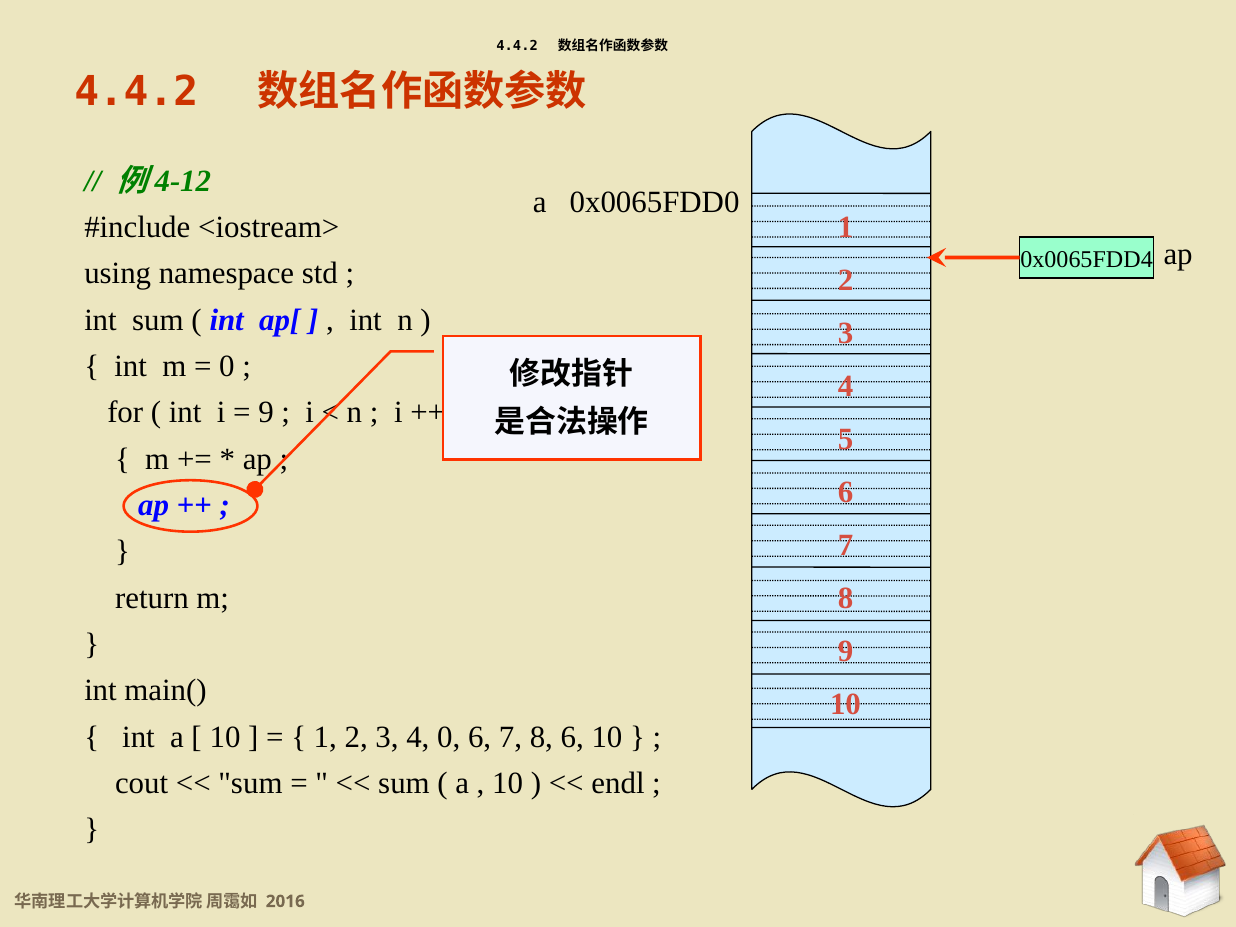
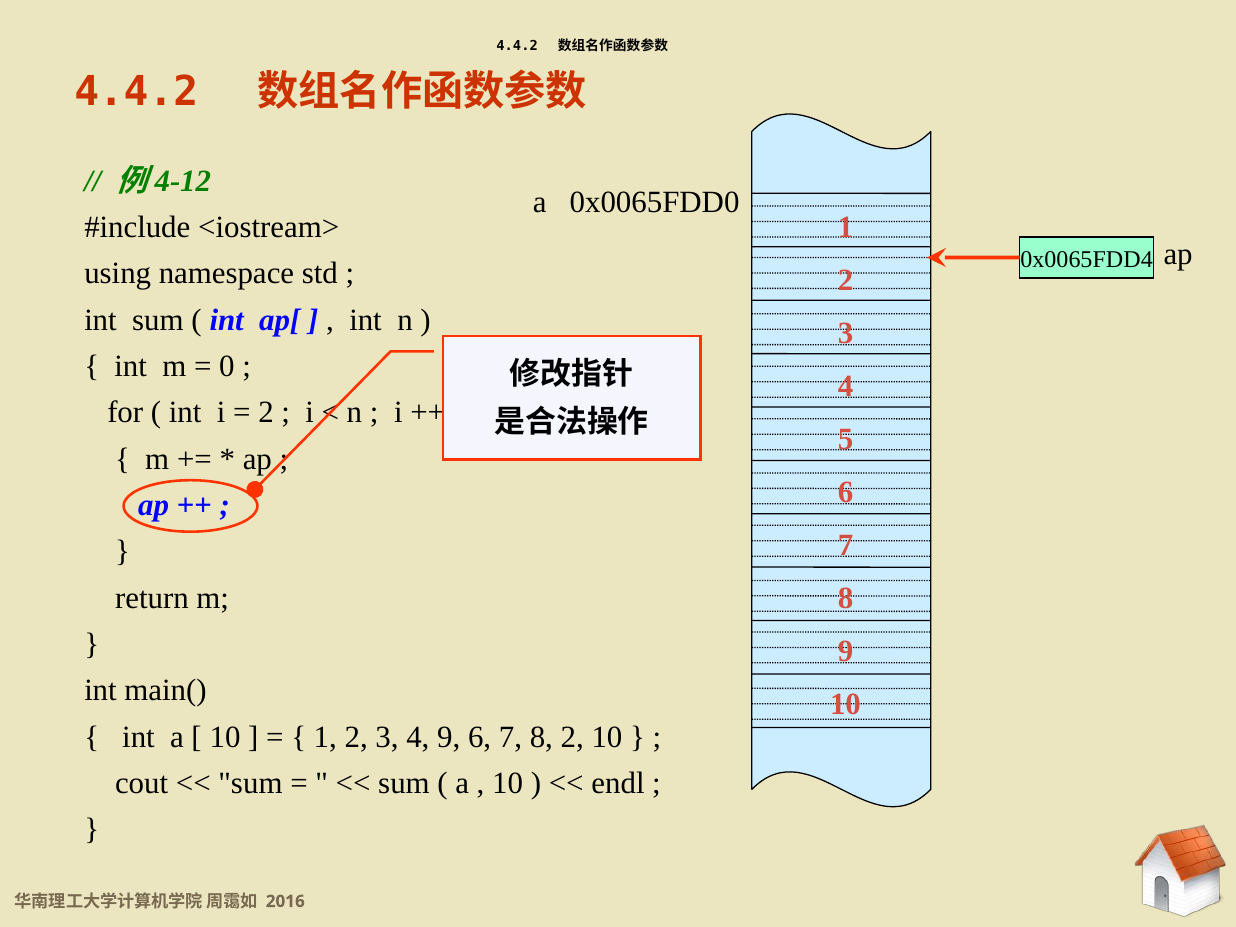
9: 9 -> 2 (266, 413)
4 0: 0 -> 9 (449, 737)
8 6: 6 -> 2 (572, 737)
